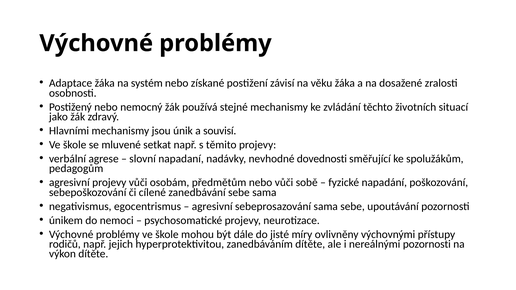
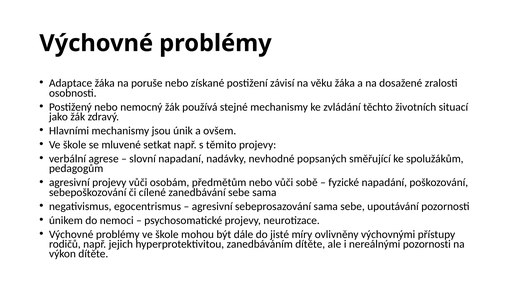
systém: systém -> poruše (147, 83)
souvisí: souvisí -> ovšem (220, 131)
dovednosti: dovednosti -> popsaných (322, 159)
